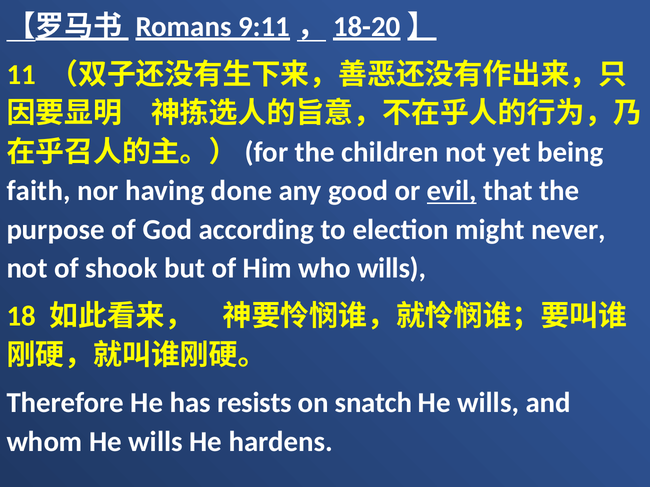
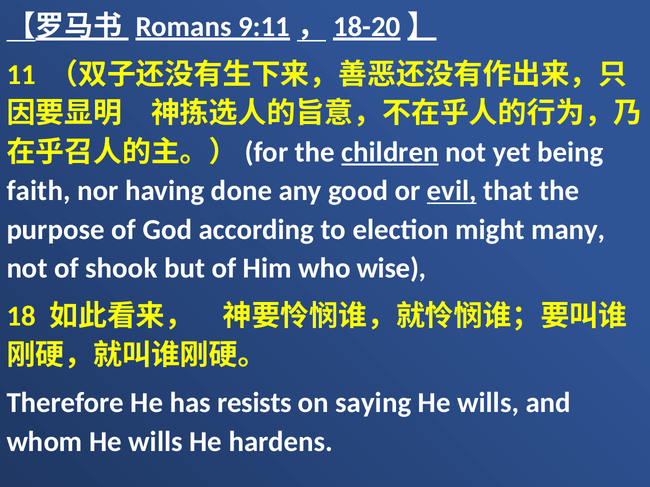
children underline: none -> present (390, 152)
never: never -> many (568, 230)
who wills: wills -> wise (392, 269)
snatch: snatch -> saying (373, 403)
